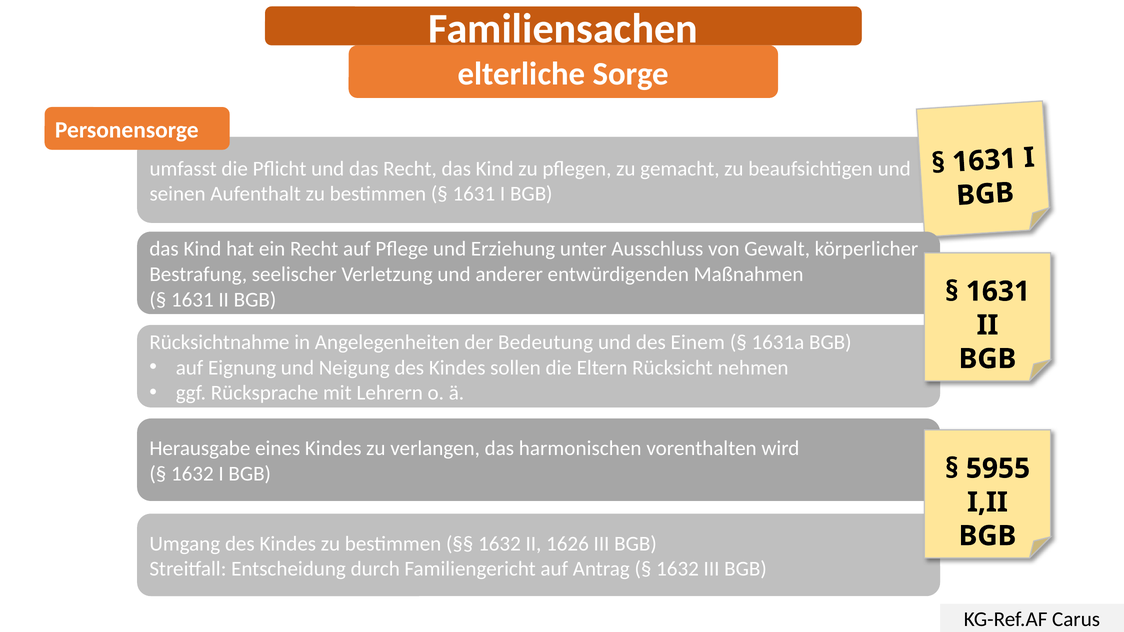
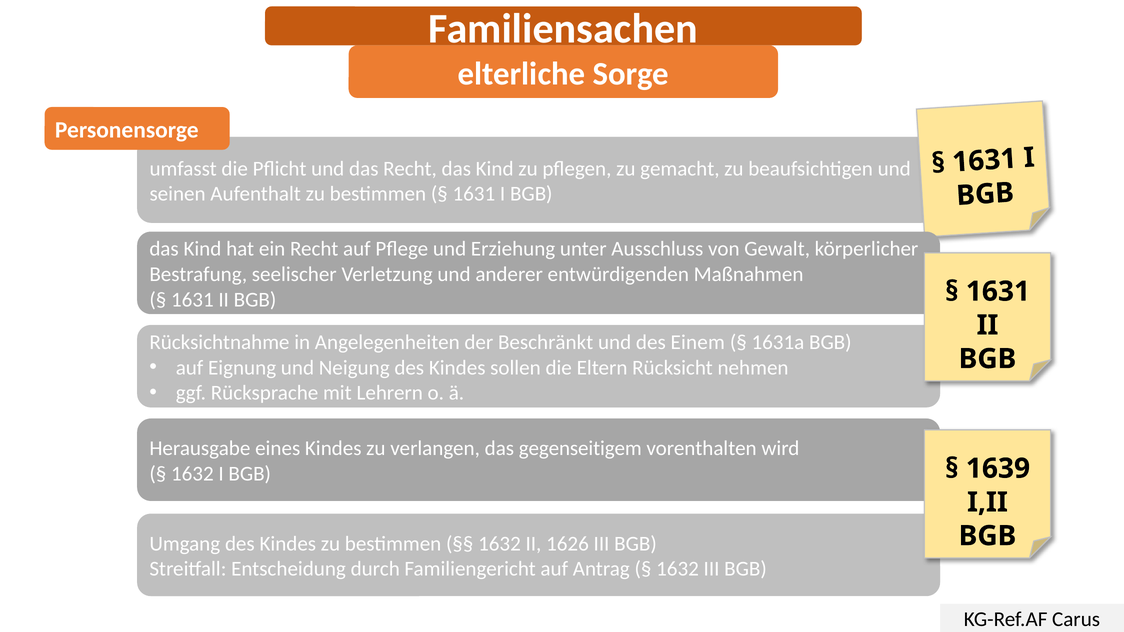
Bedeutung: Bedeutung -> Beschränkt (546, 342)
harmonischen: harmonischen -> gegenseitigem (580, 449)
5955: 5955 -> 1639 (998, 469)
